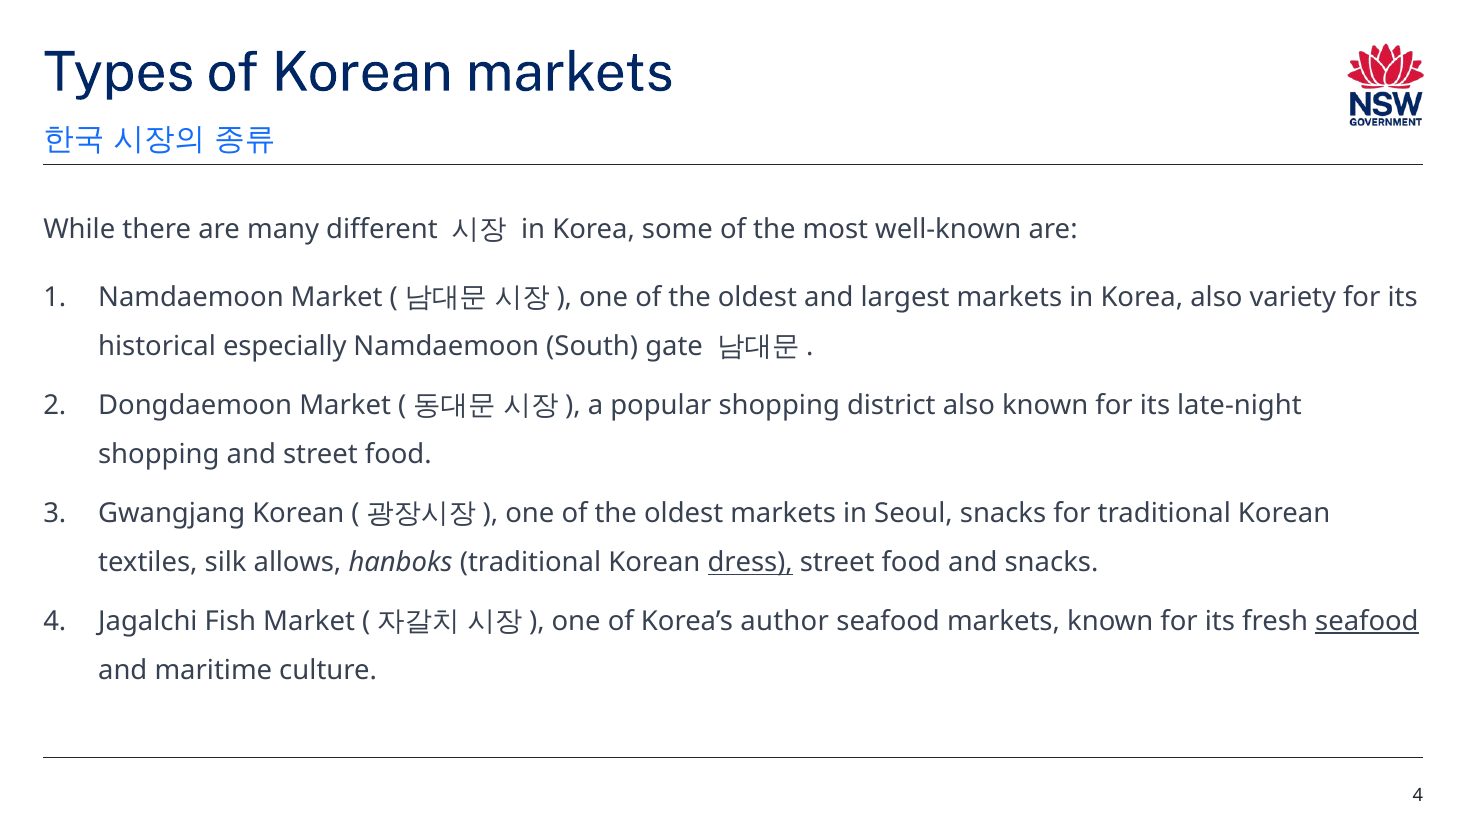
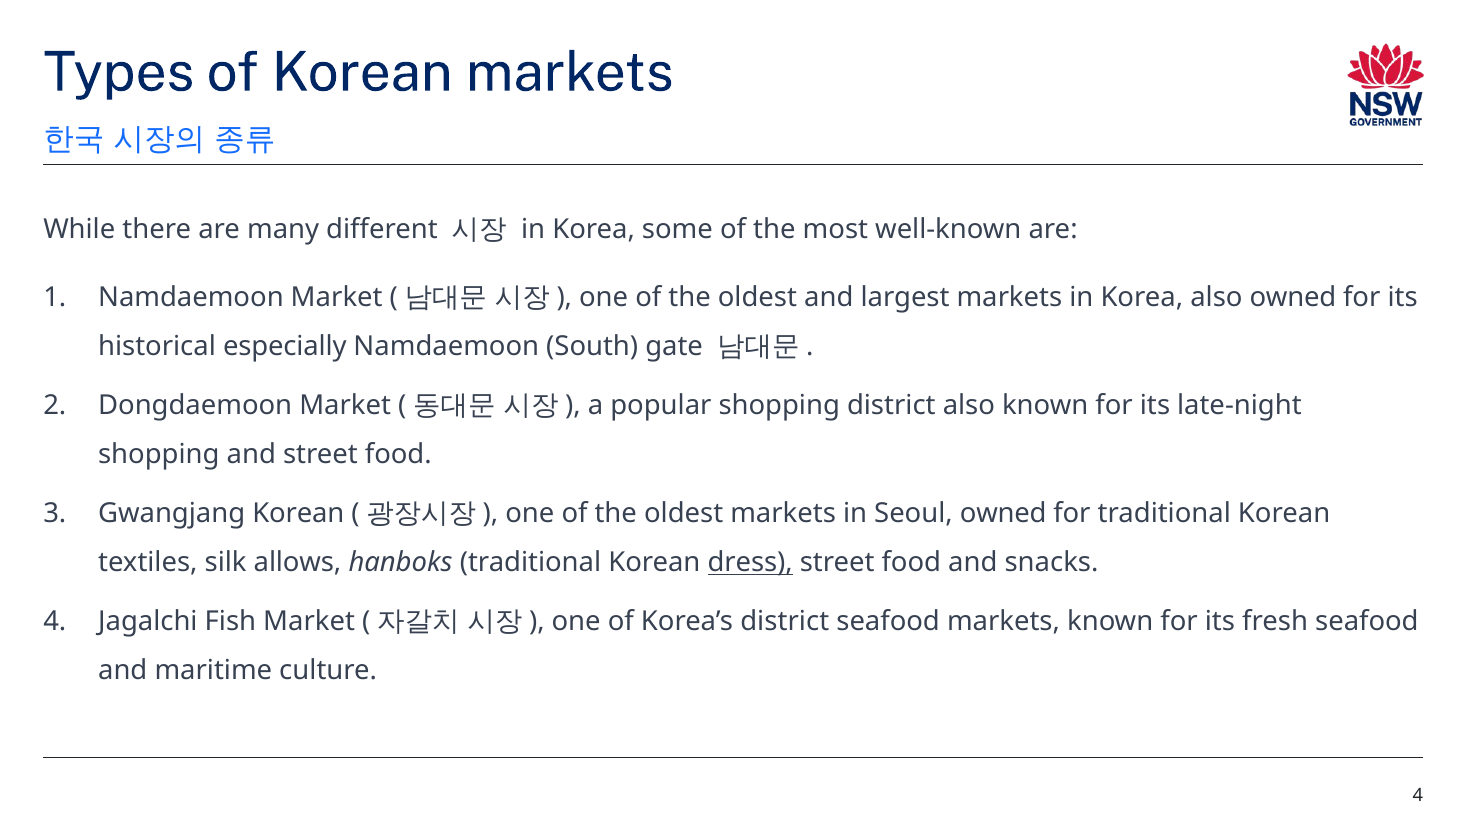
also variety: variety -> owned (1293, 297)
Seoul snacks: snacks -> owned (1003, 513)
Korea’s author: author -> district (785, 621)
seafood underline: present -> none (1367, 621)
